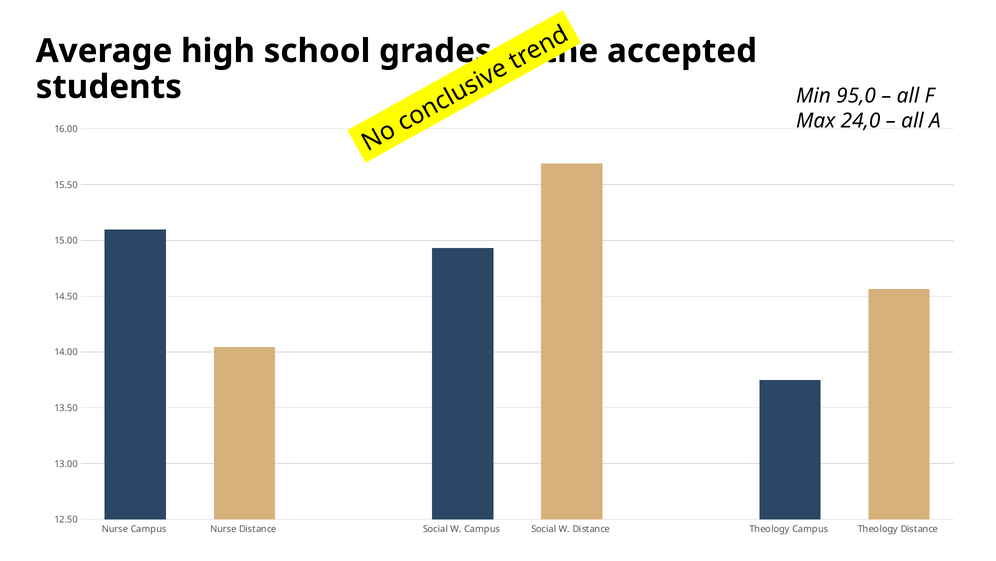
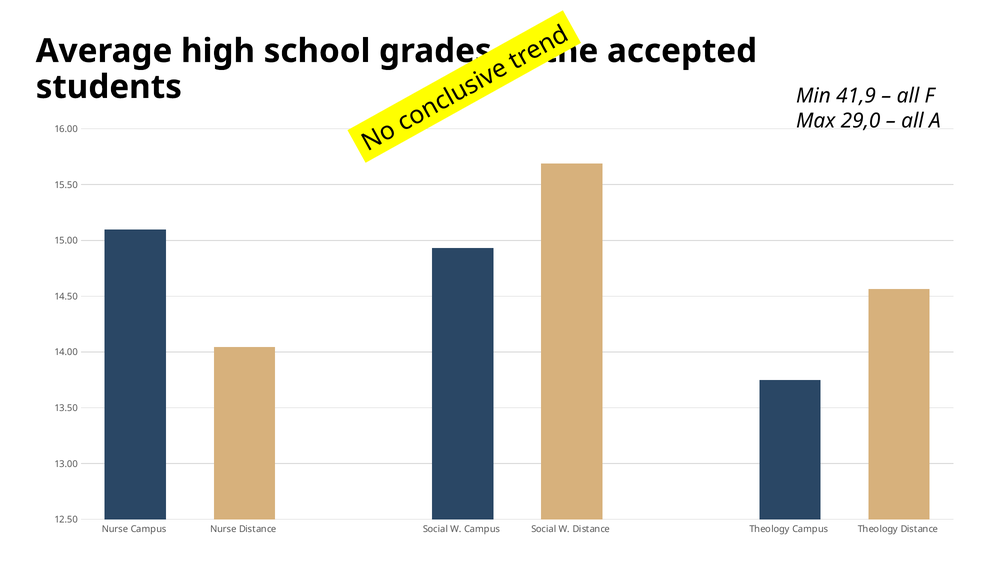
95,0: 95,0 -> 41,9 (856, 96)
24,0: 24,0 -> 29,0 (861, 121)
